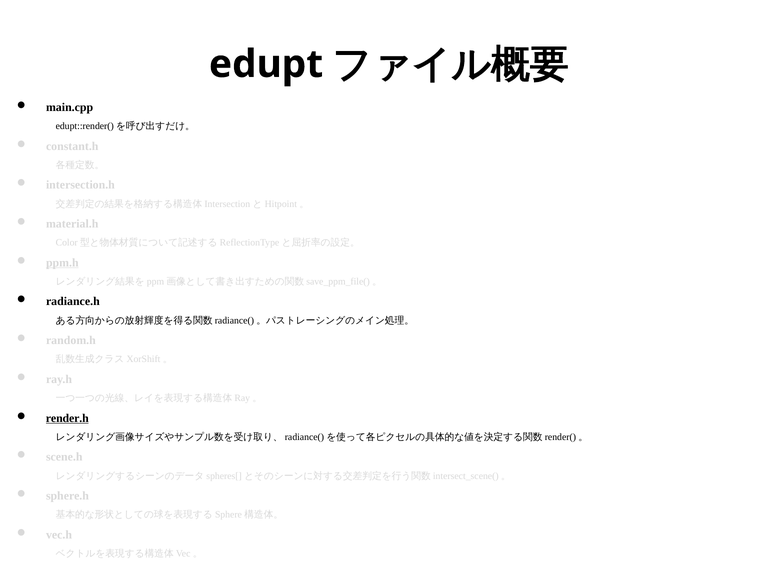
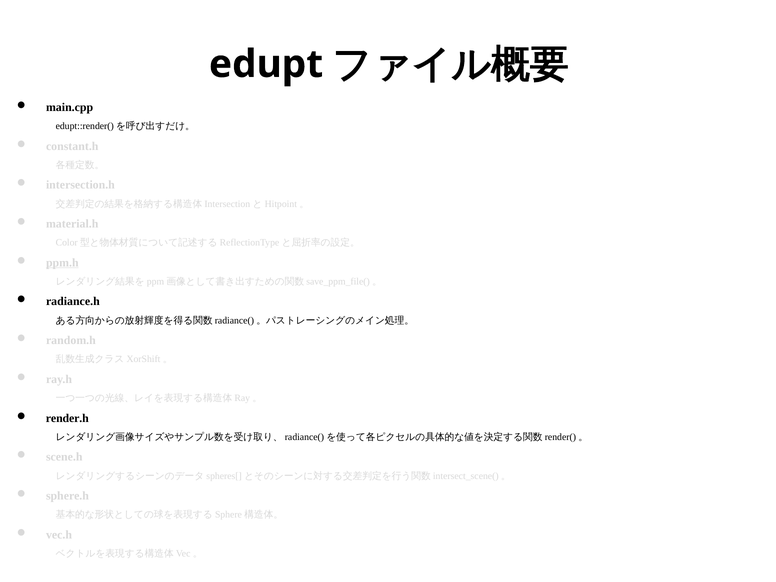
render.h underline: present -> none (67, 418)
